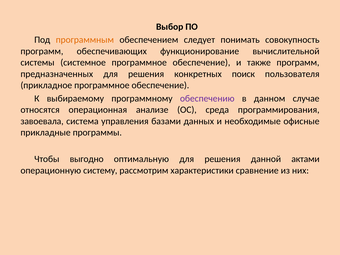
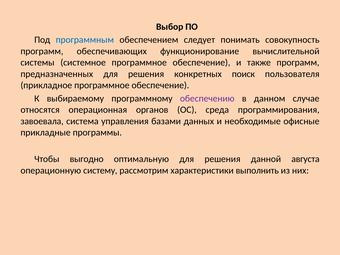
программным colour: orange -> blue (85, 40)
анализе: анализе -> органов (152, 110)
актами: актами -> августа (305, 159)
сравнение: сравнение -> выполнить (257, 170)
